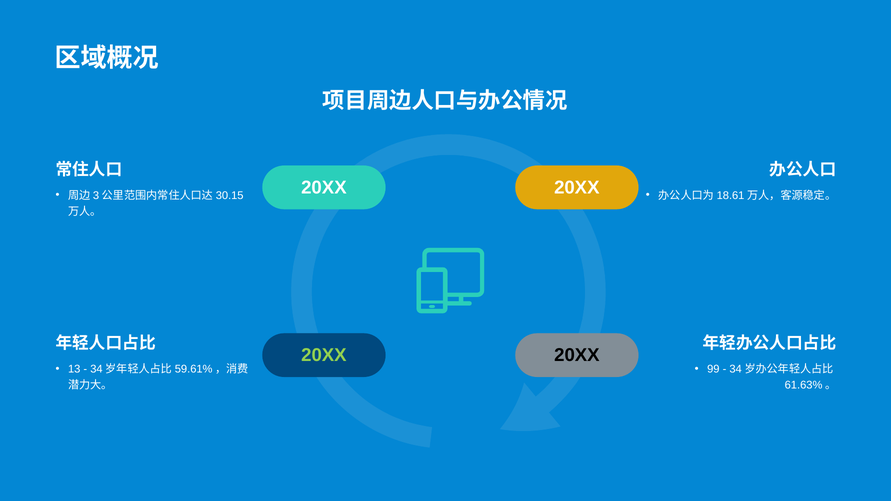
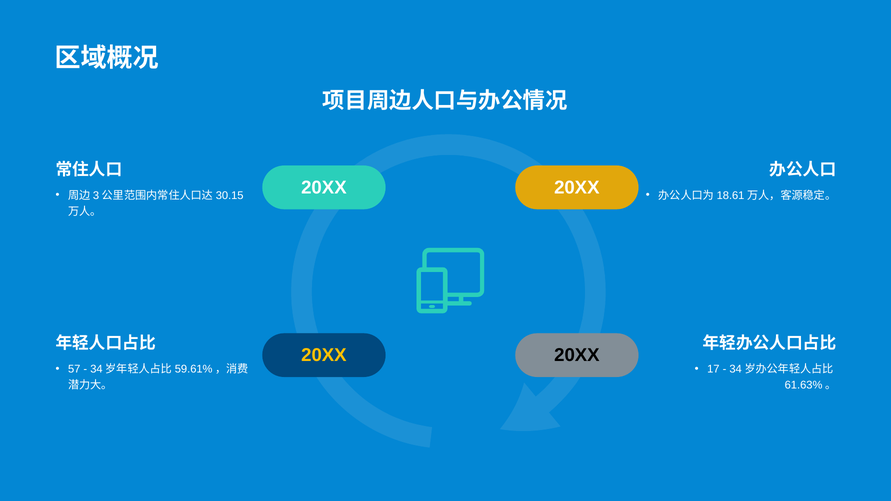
20XX colour: light green -> yellow (324, 355)
13: 13 -> 57 (74, 369)
99: 99 -> 17 (713, 369)
